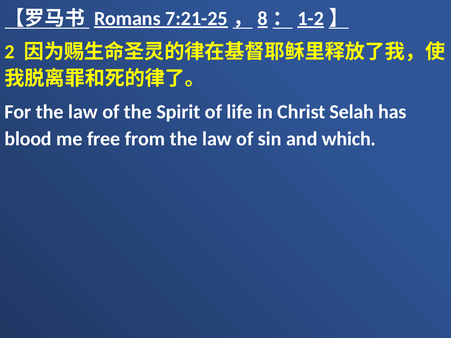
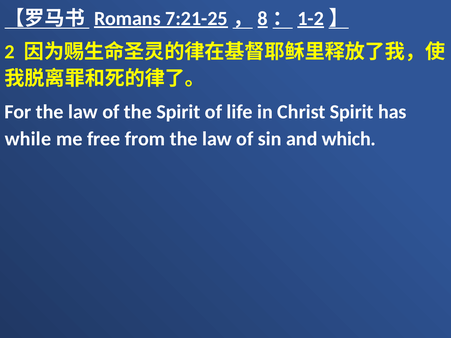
Christ Selah: Selah -> Spirit (352, 112)
blood: blood -> while (28, 139)
